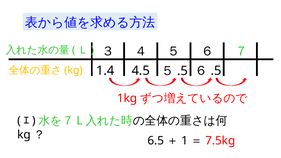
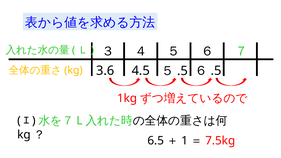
1.4: 1.4 -> 3.6 (105, 71)
